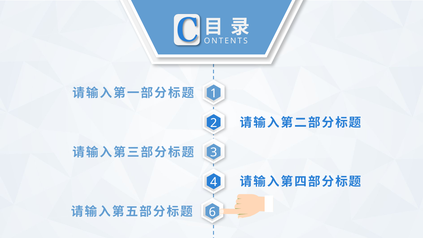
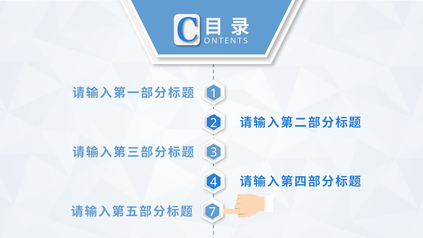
6: 6 -> 7 (212, 212)
